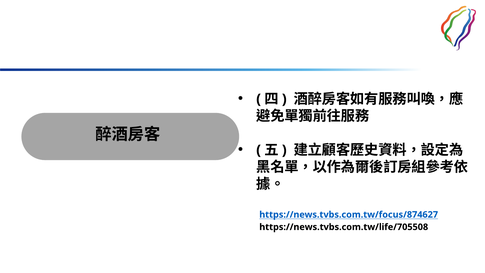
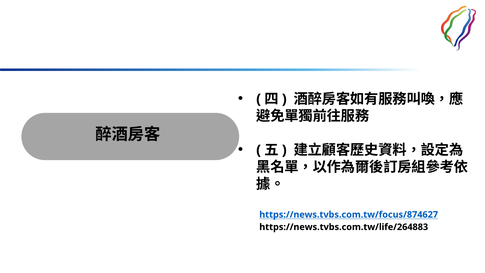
https://news.tvbs.com.tw/life/705508: https://news.tvbs.com.tw/life/705508 -> https://news.tvbs.com.tw/life/264883 (344, 227)
